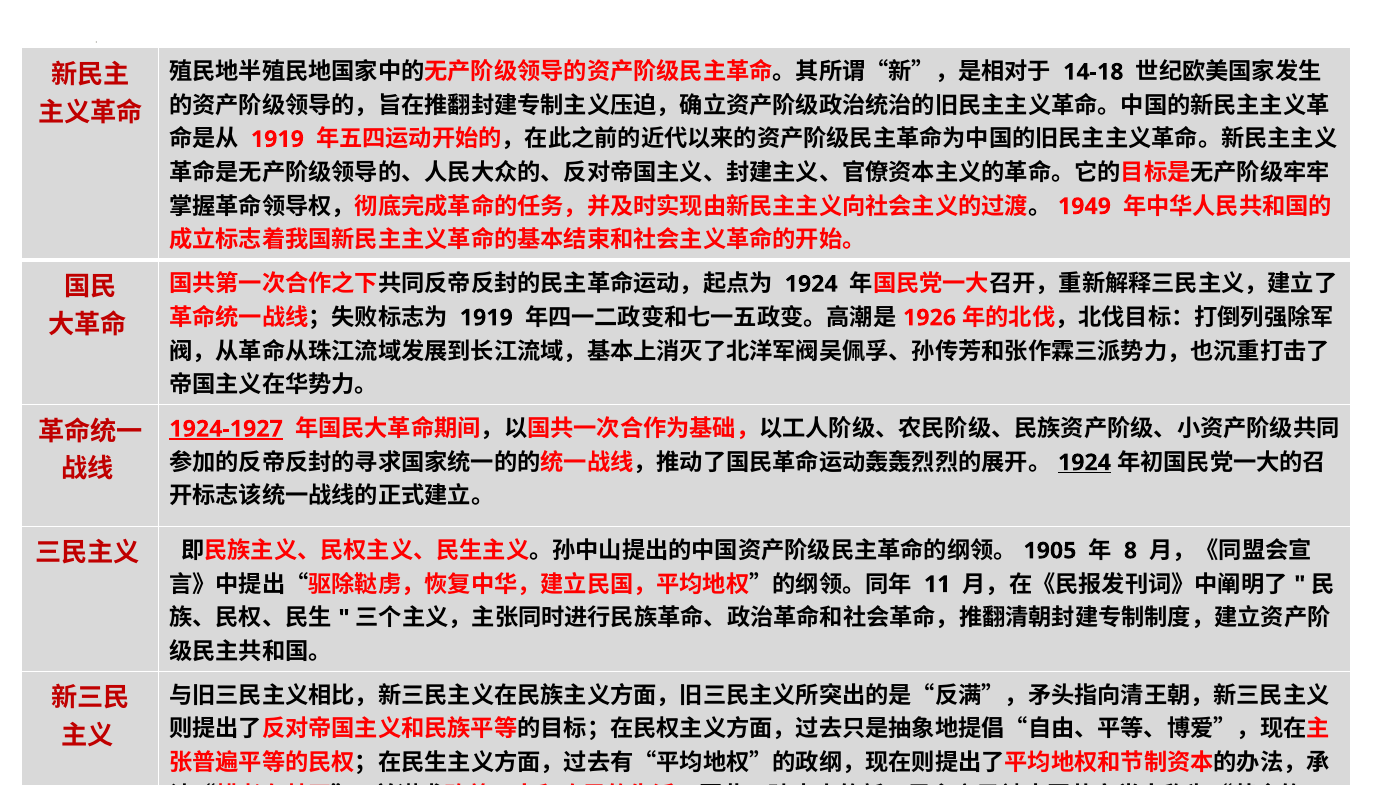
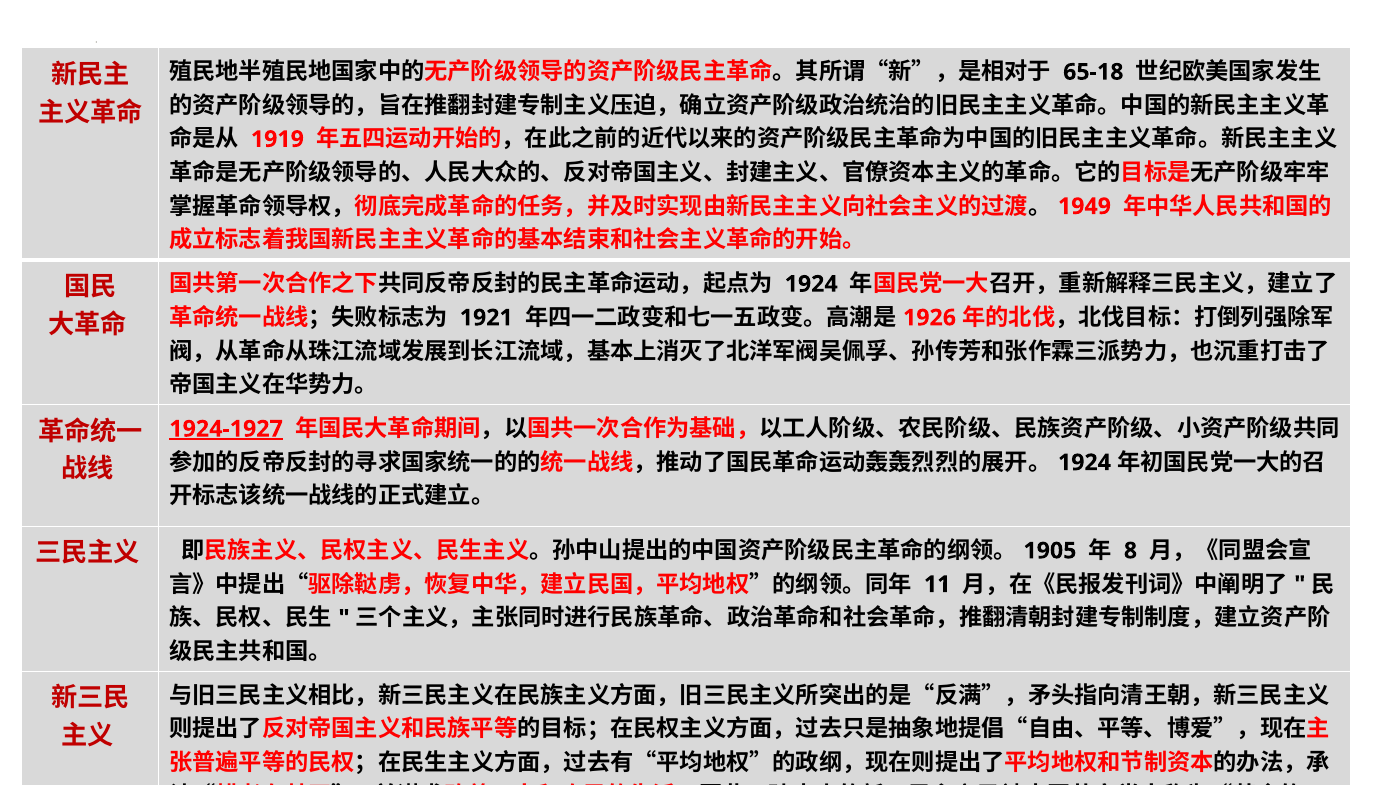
14-18: 14-18 -> 65-18 (1093, 72)
1919: 1919 -> 1921 (486, 318)
1924 underline: present -> none (1084, 463)
